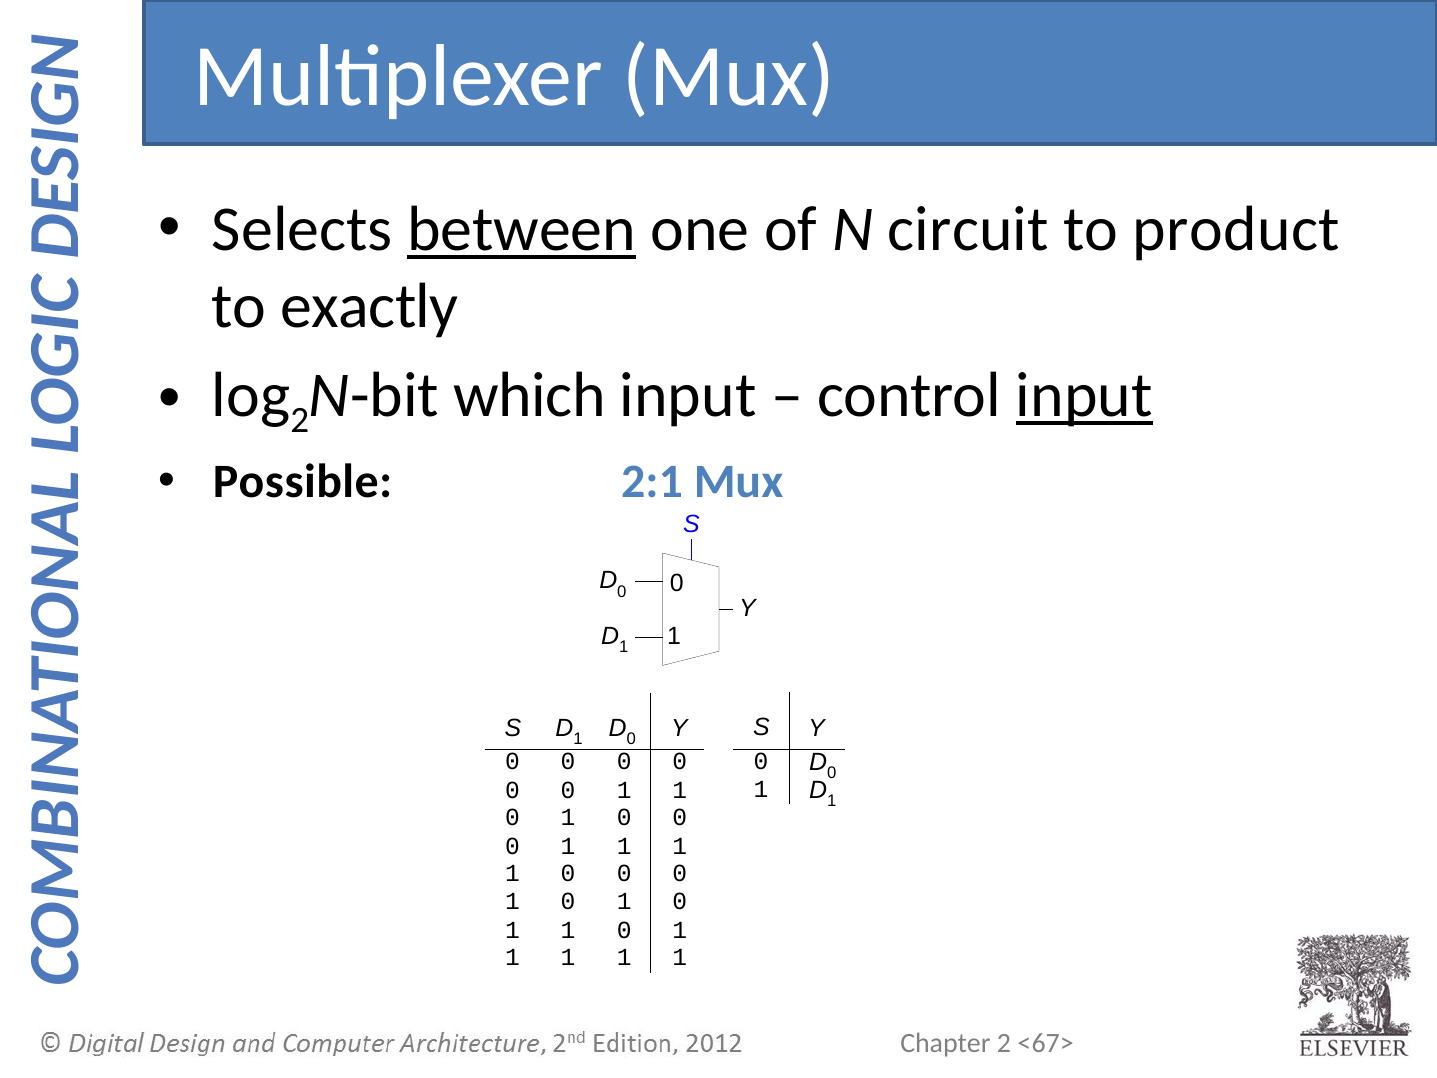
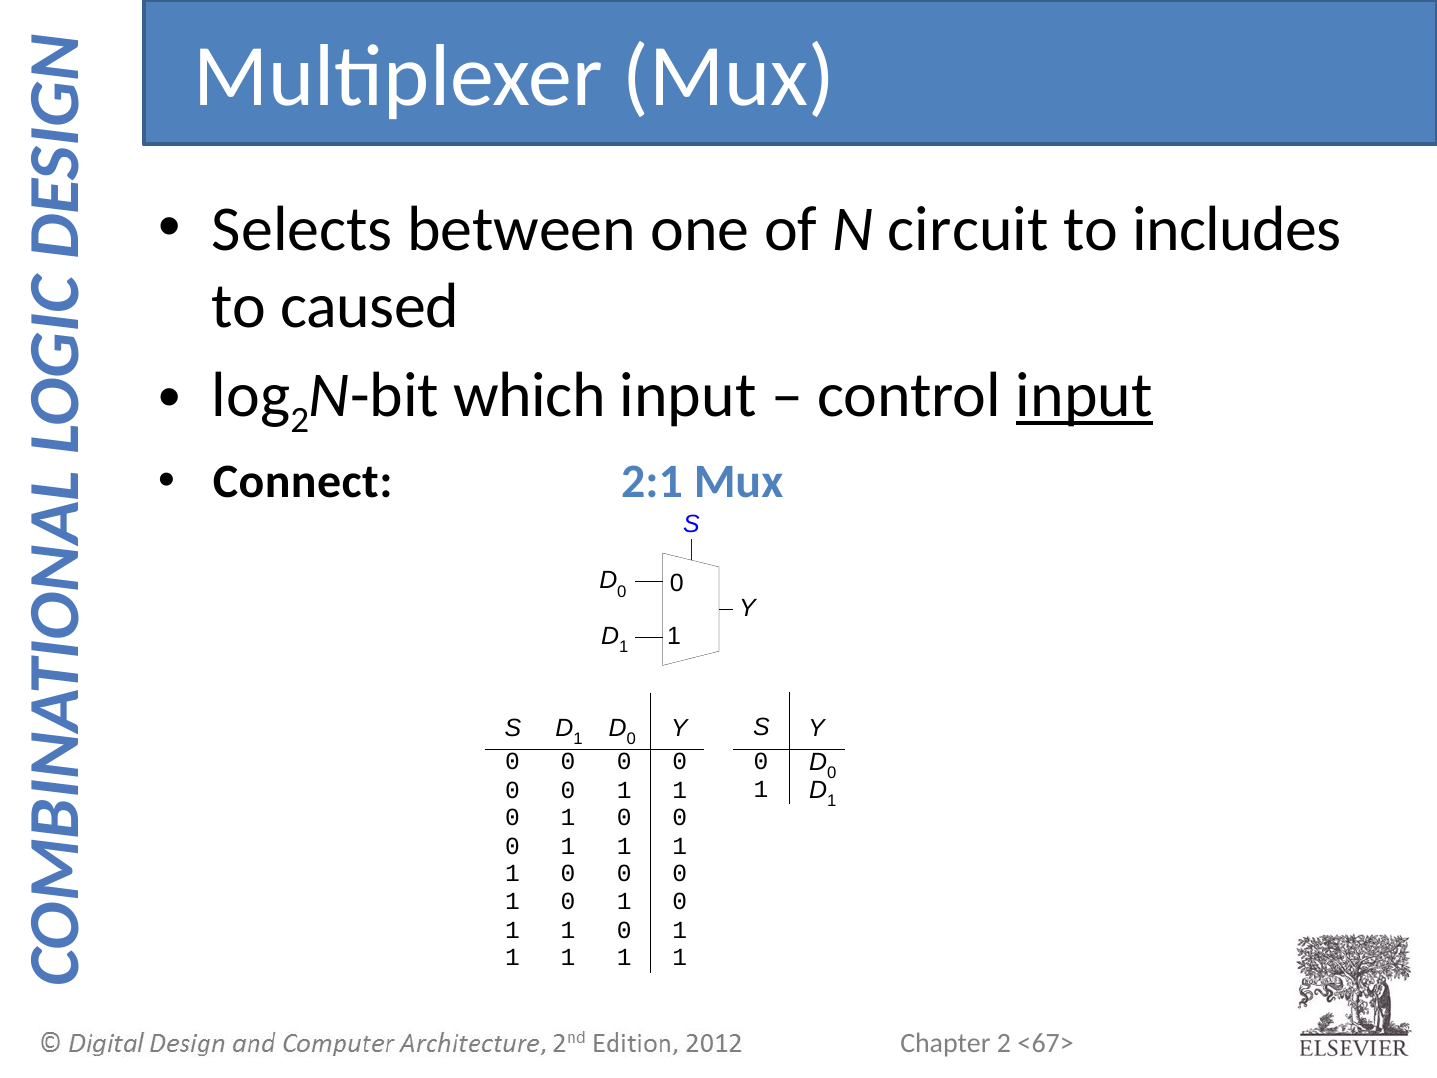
between underline: present -> none (522, 230)
product: product -> includes (1237, 230)
exactly: exactly -> caused (370, 306)
Possible: Possible -> Connect (303, 482)
